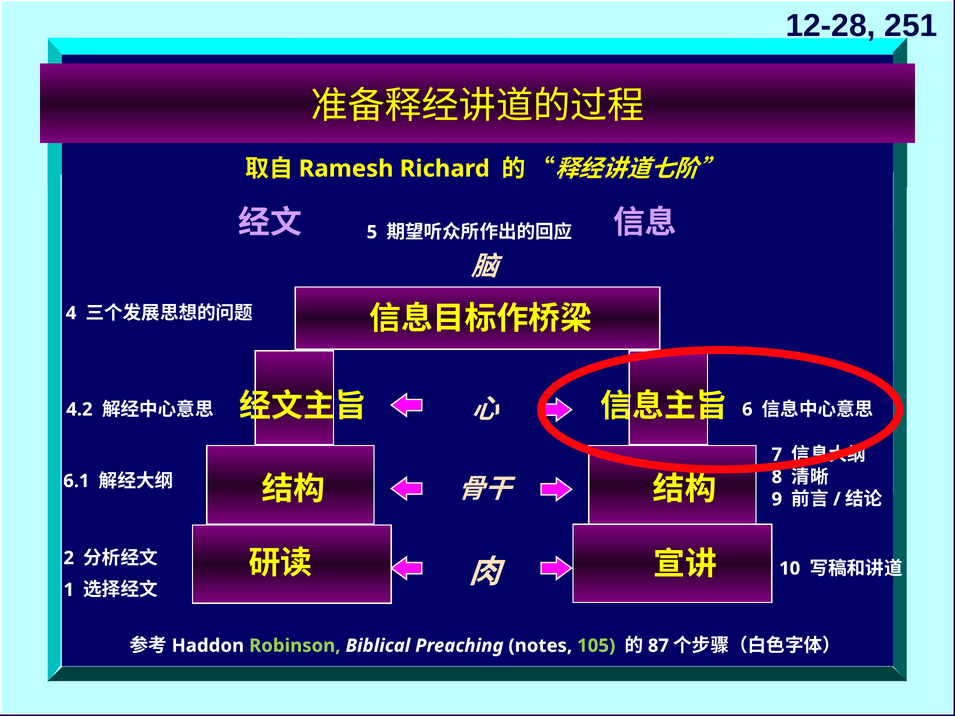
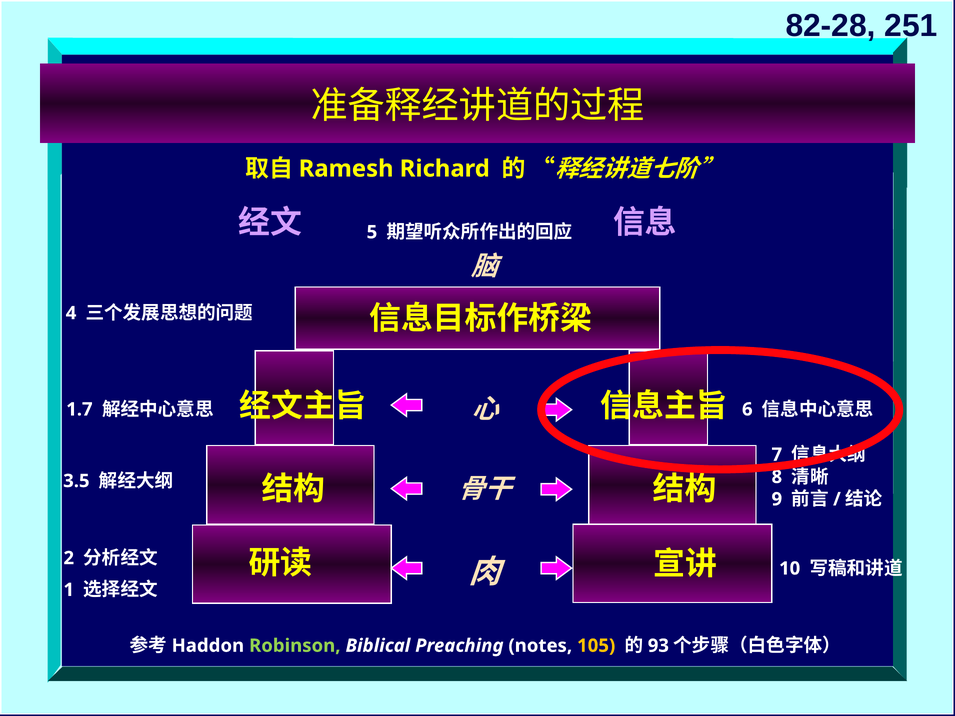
12-28: 12-28 -> 82-28 (831, 26)
4.2: 4.2 -> 1.7 (79, 410)
6.1: 6.1 -> 3.5 (76, 481)
105 colour: light green -> yellow (596, 646)
87: 87 -> 93 (658, 646)
